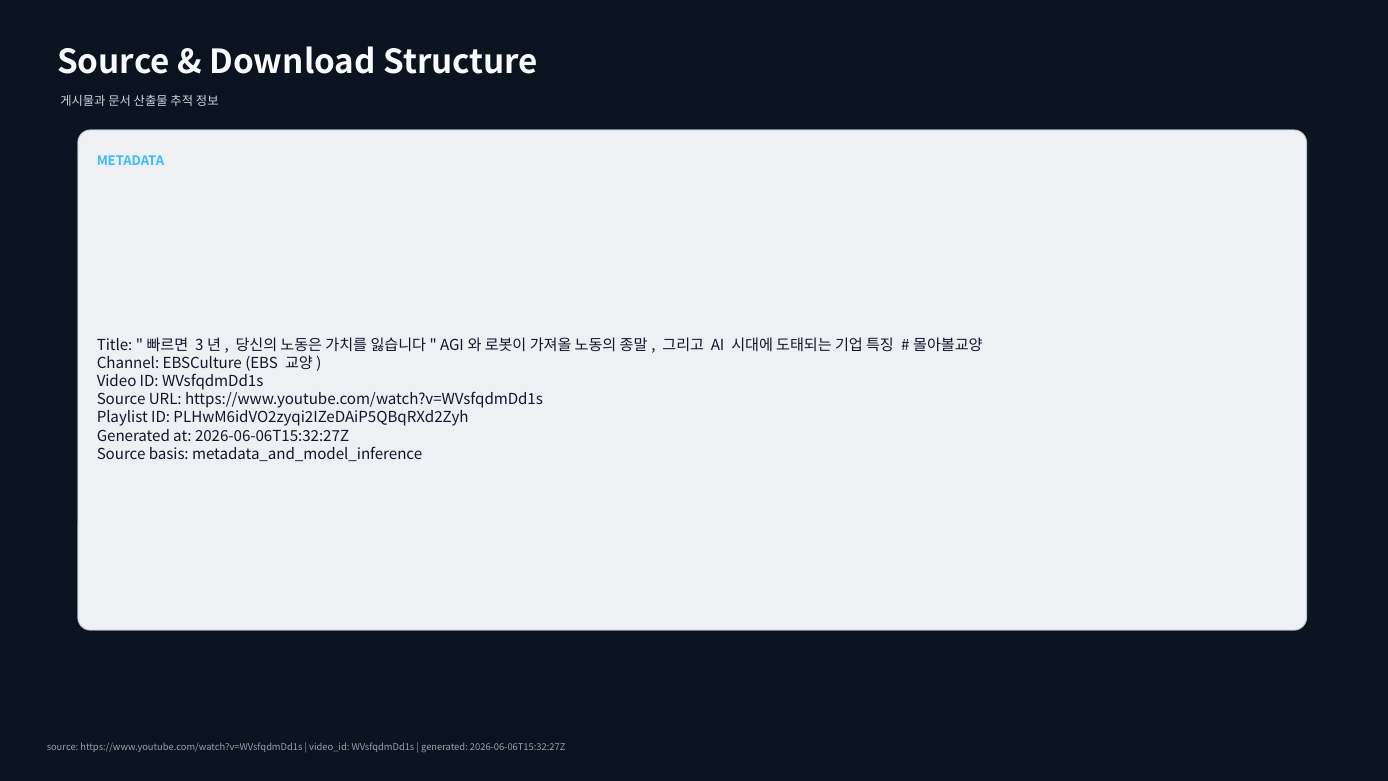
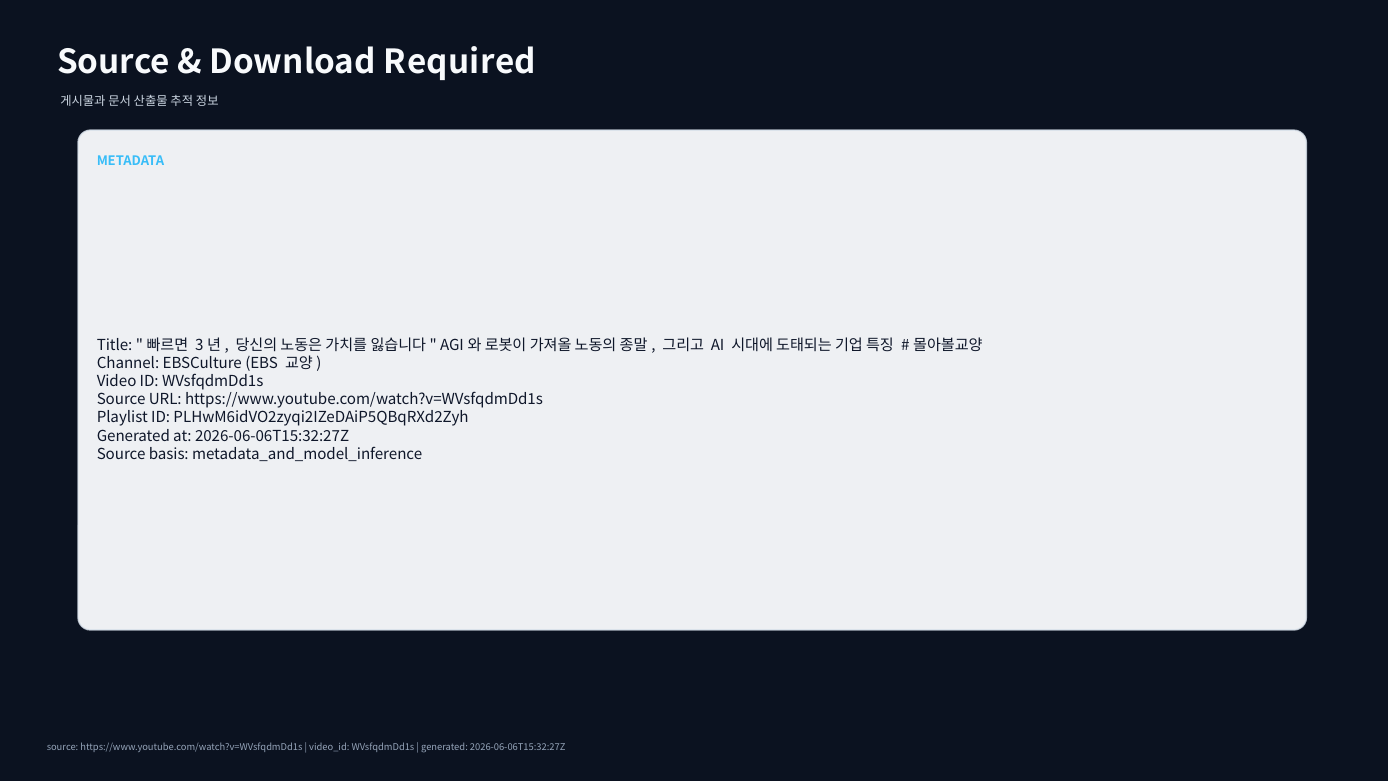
Structure: Structure -> Required (460, 62)
